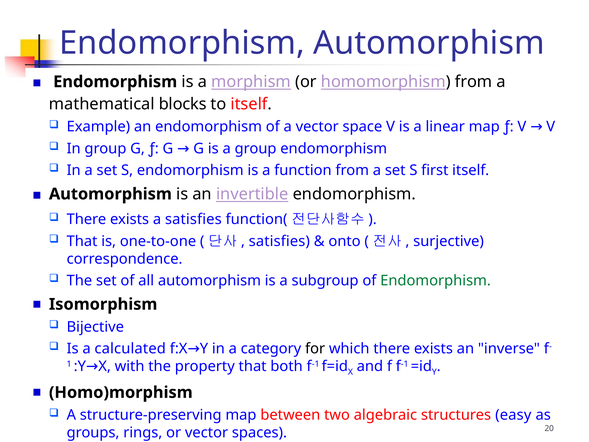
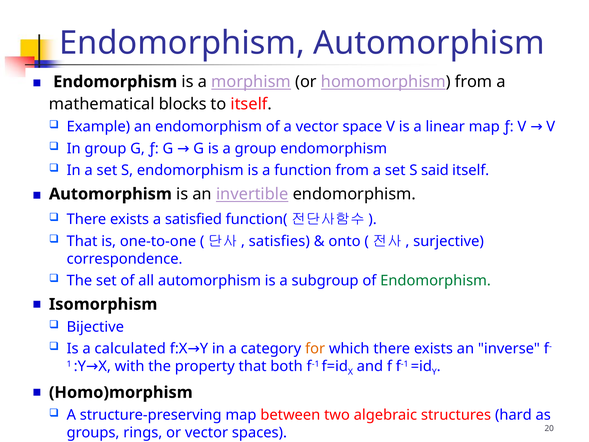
first: first -> said (435, 170)
a satisfies: satisfies -> satisfied (193, 219)
for colour: black -> orange (315, 348)
easy: easy -> hard (513, 415)
